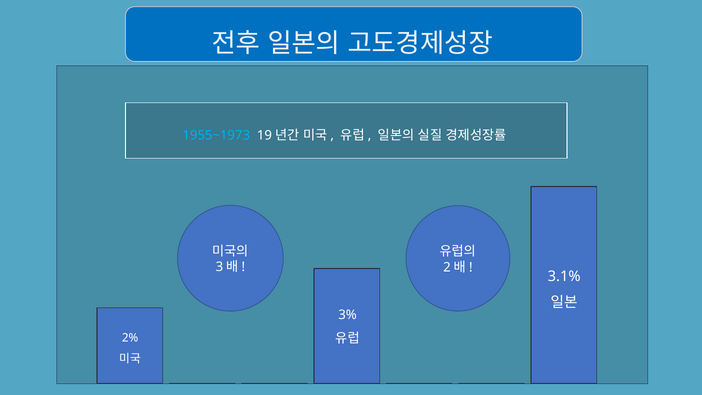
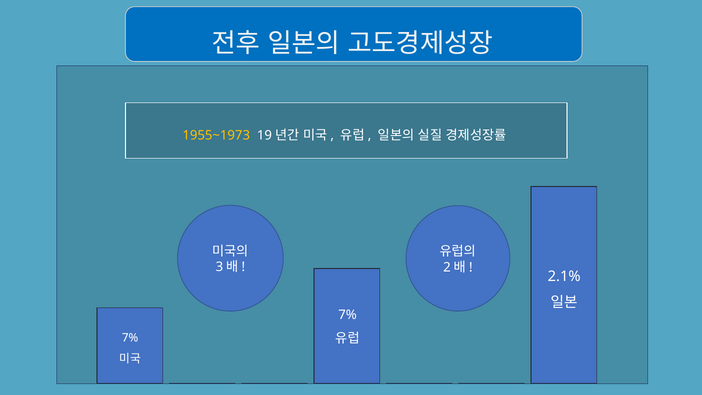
1955~1973 colour: light blue -> yellow (216, 135)
3.1%: 3.1% -> 2.1% (564, 276)
3%: 3% -> 7% (348, 315)
2%: 2% -> 7% (130, 338)
